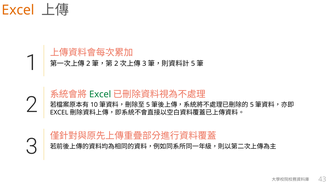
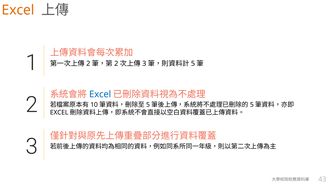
Excel colour: green -> blue (100, 94)
